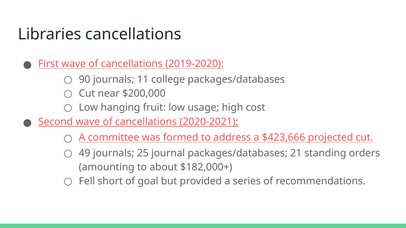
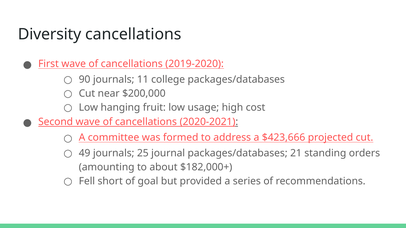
Libraries: Libraries -> Diversity (50, 34)
